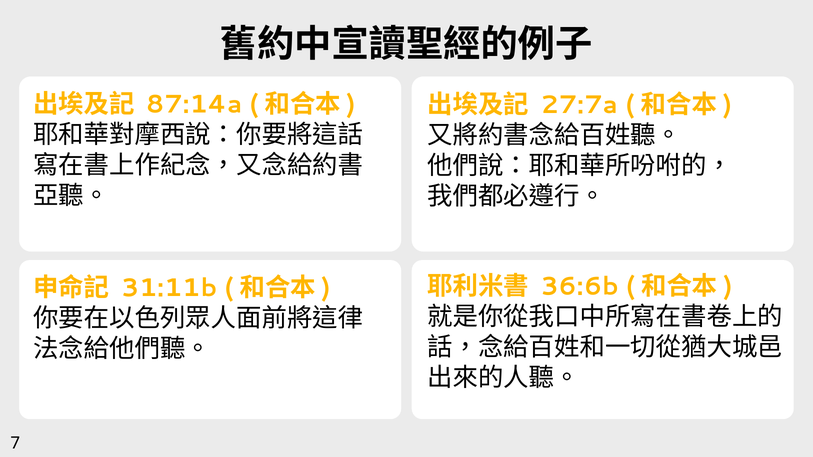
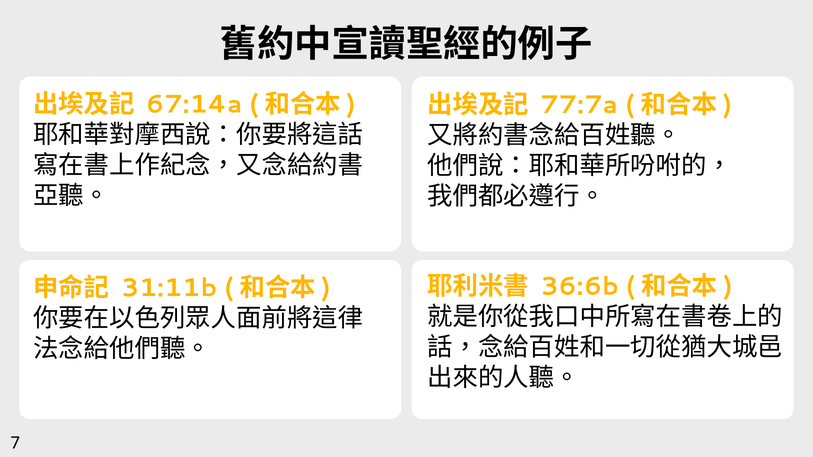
87:14a: 87:14a -> 67:14a (194, 105)
27:7a: 27:7a -> 77:7a (579, 105)
